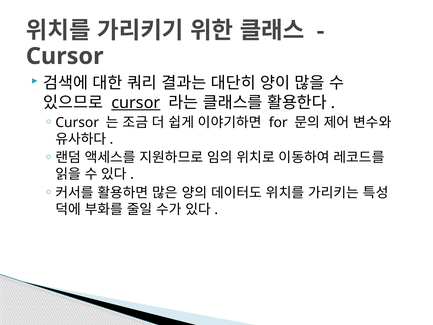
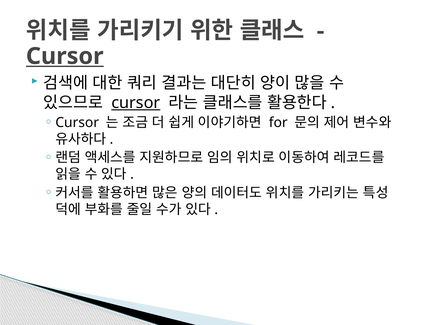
Cursor underline: none -> present (65, 56)
